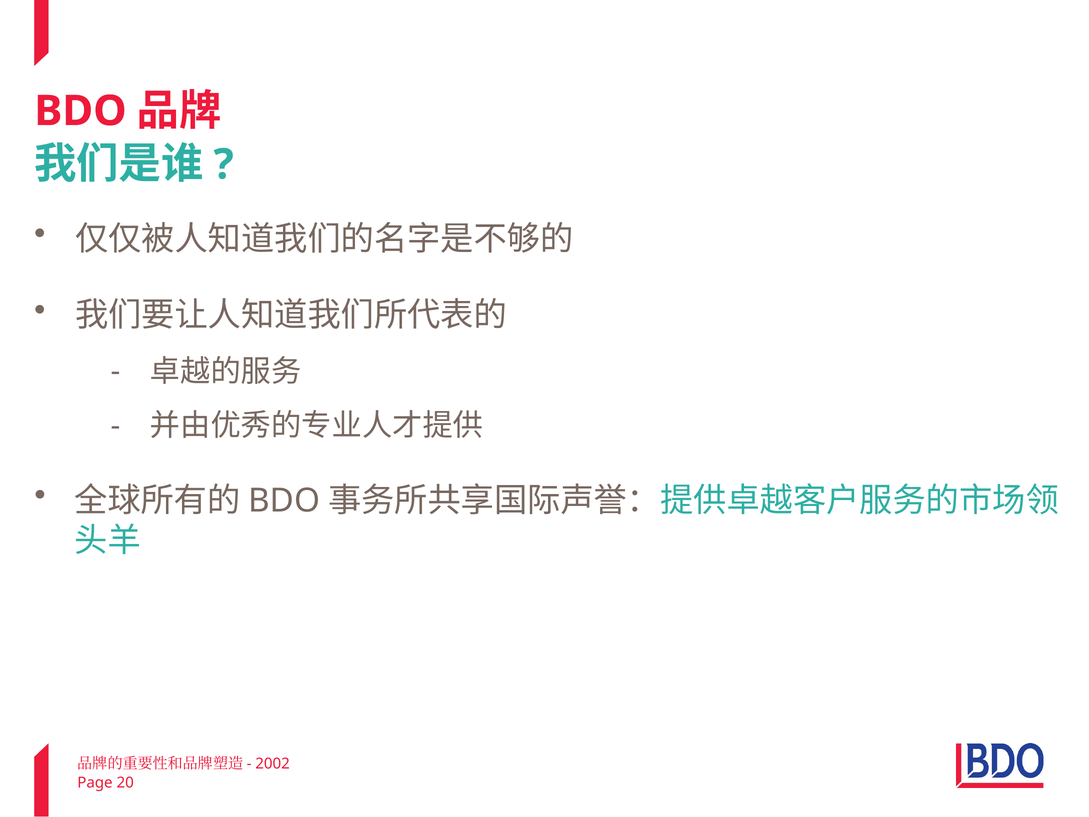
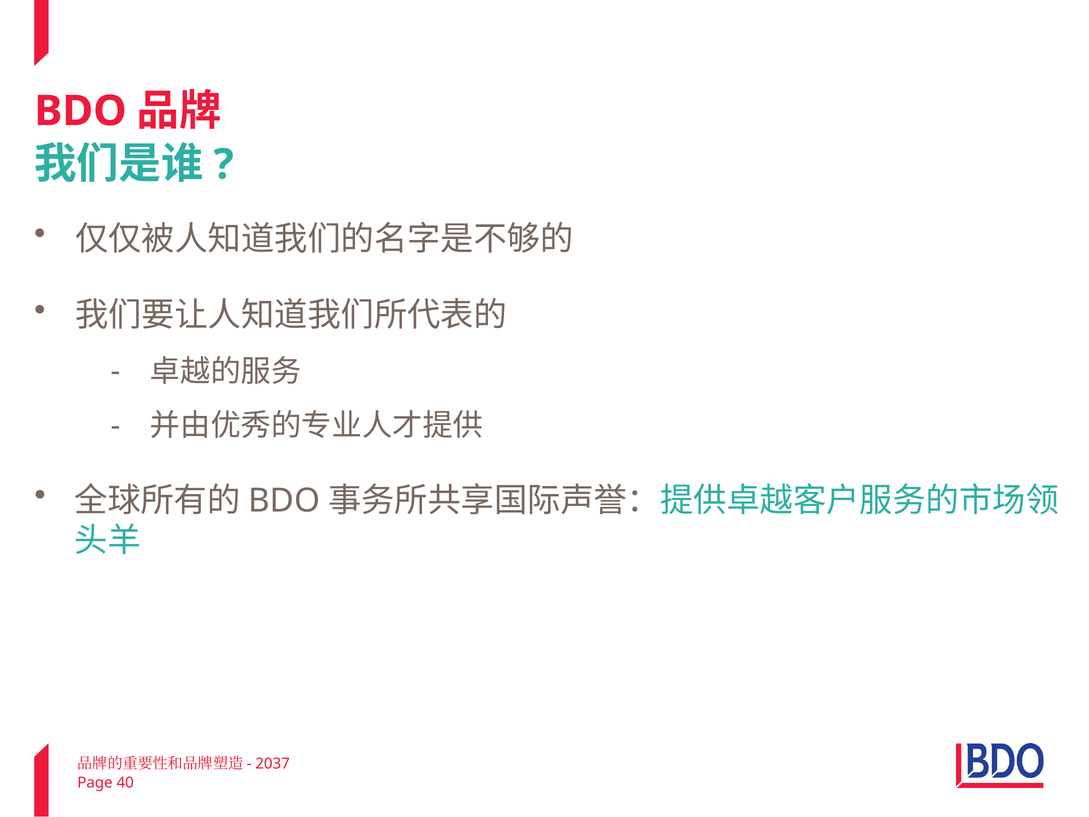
2002: 2002 -> 2037 (273, 764)
20: 20 -> 40 (125, 783)
